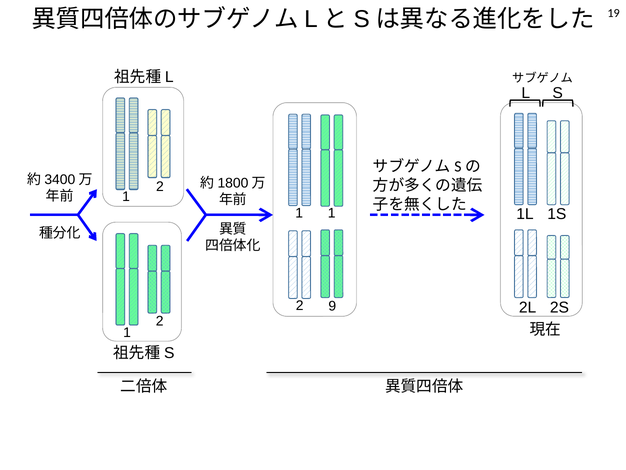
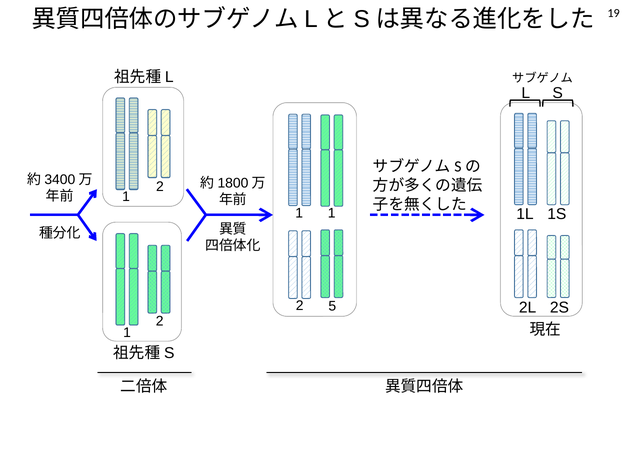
9: 9 -> 5 (332, 306)
